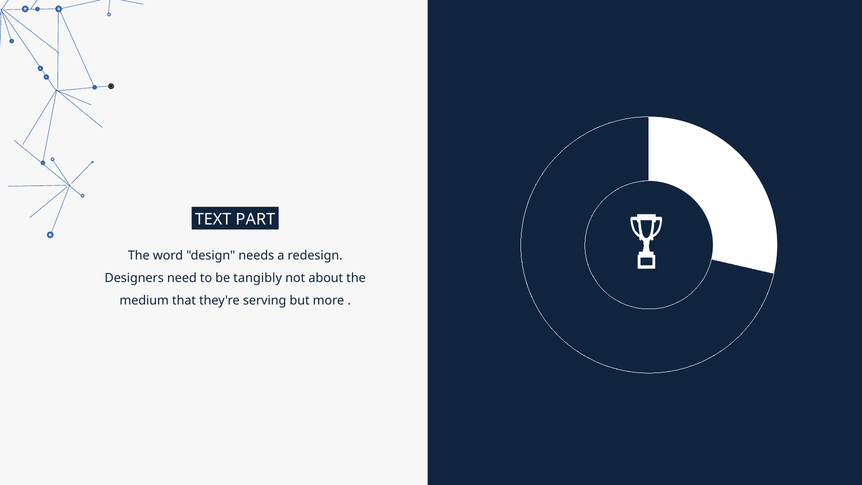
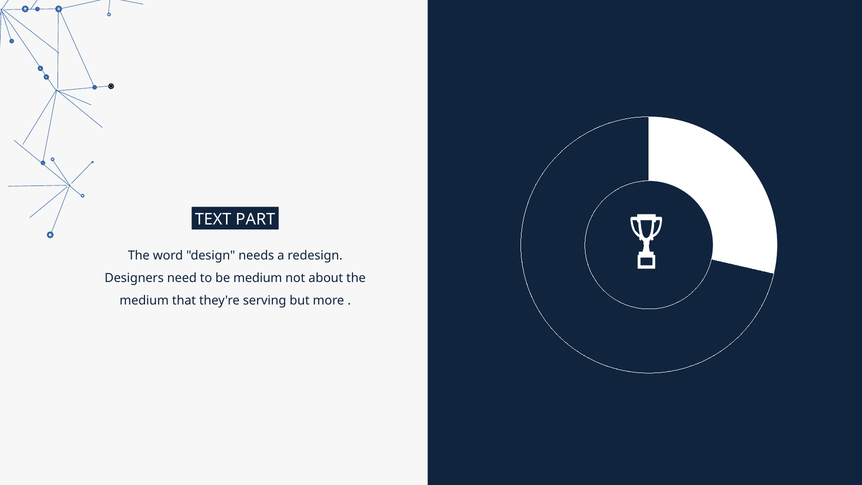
be tangibly: tangibly -> medium (258, 278)
